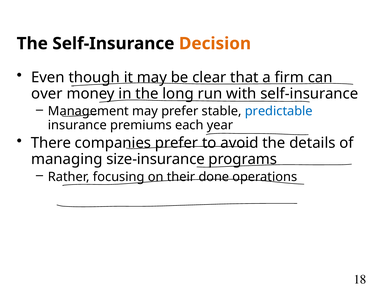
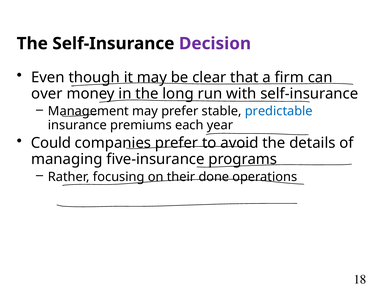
Decision colour: orange -> purple (215, 44)
There: There -> Could (51, 143)
size-insurance: size-insurance -> five-insurance (156, 159)
